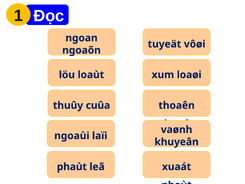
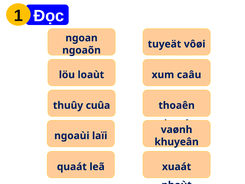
loaøi: loaøi -> caâu (189, 75)
phaùt: phaùt -> quaát (72, 167)
